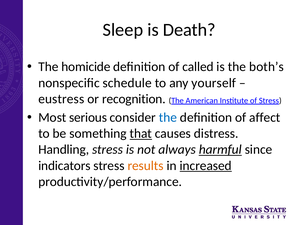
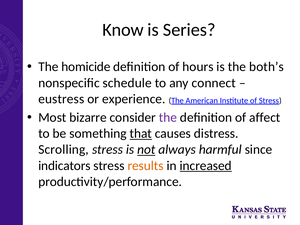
Sleep: Sleep -> Know (123, 30)
Death: Death -> Series (189, 30)
called: called -> hours (198, 67)
yourself: yourself -> connect (214, 83)
recognition: recognition -> experience (134, 99)
serious: serious -> bizarre (88, 118)
the colour: blue -> purple (168, 118)
Handling: Handling -> Scrolling (64, 150)
not underline: none -> present (146, 150)
harmful underline: present -> none (220, 150)
